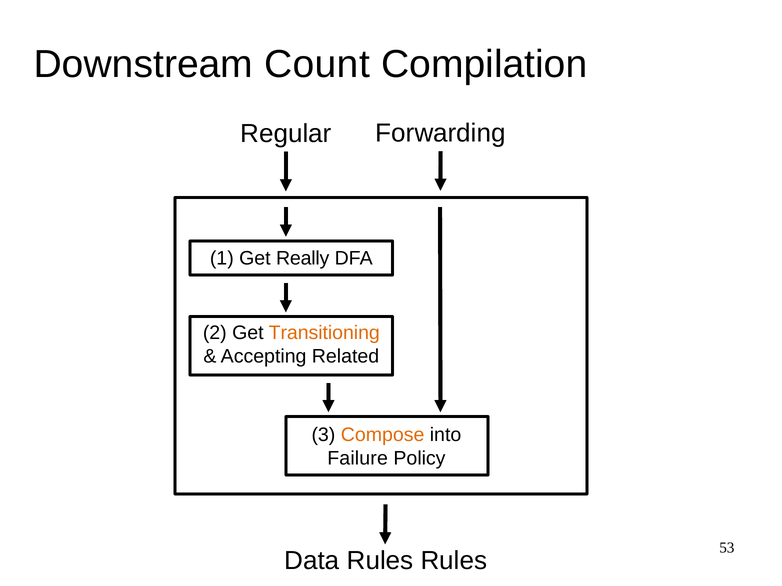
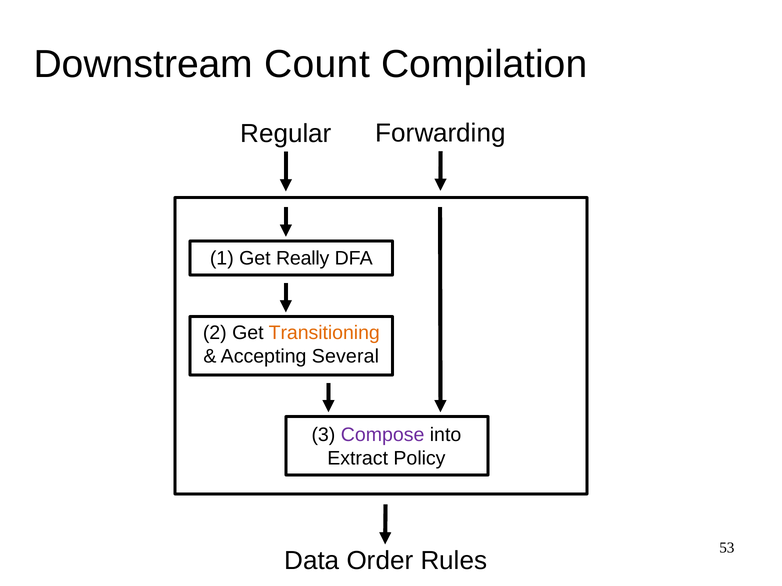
Related: Related -> Several (345, 357)
Compose colour: orange -> purple (383, 435)
Failure: Failure -> Extract (358, 459)
Data Rules: Rules -> Order (380, 561)
